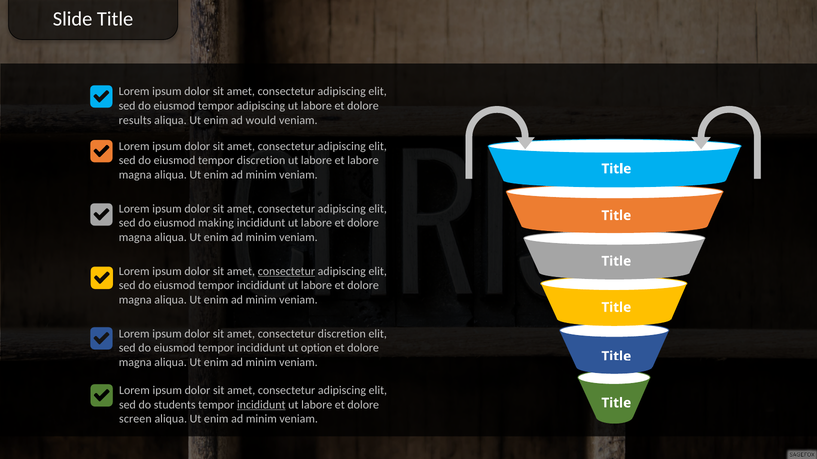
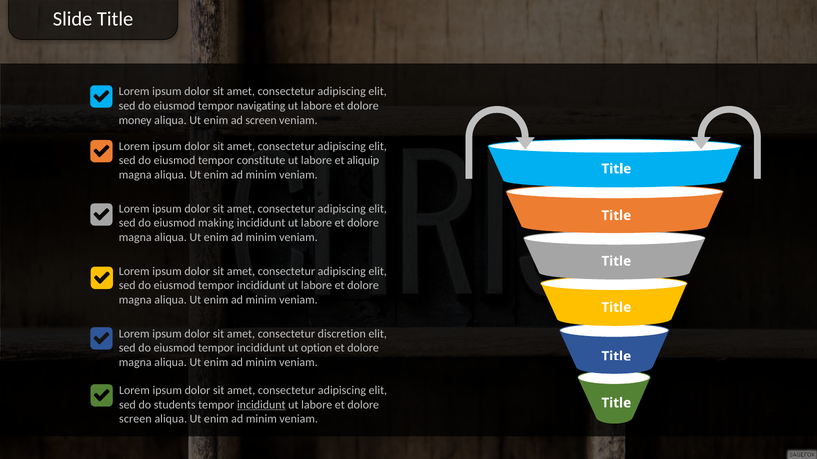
tempor adipiscing: adipiscing -> navigating (261, 106)
results: results -> money (135, 120)
ad would: would -> screen (261, 120)
tempor discretion: discretion -> constitute (261, 161)
et labore: labore -> aliquip (363, 161)
consectetur underline: present -> none (286, 271)
